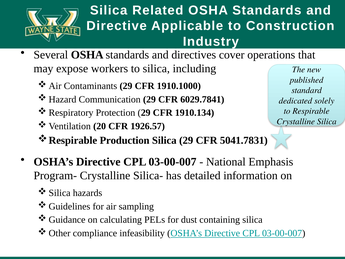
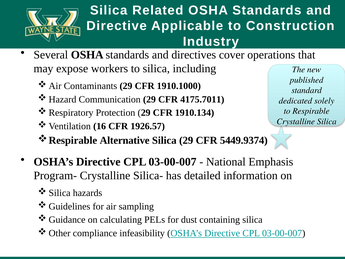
6029.7841: 6029.7841 -> 4175.7011 (202, 99)
20: 20 -> 16 (100, 126)
Production: Production -> Alternative (125, 140)
5041.7831: 5041.7831 -> 5449.9374 (244, 140)
